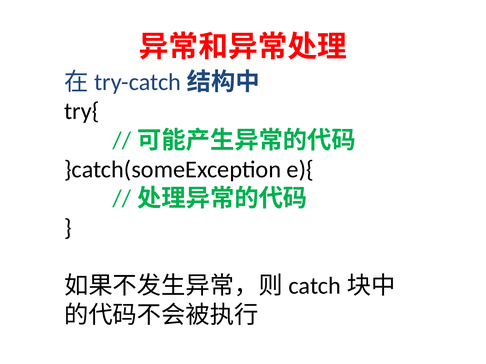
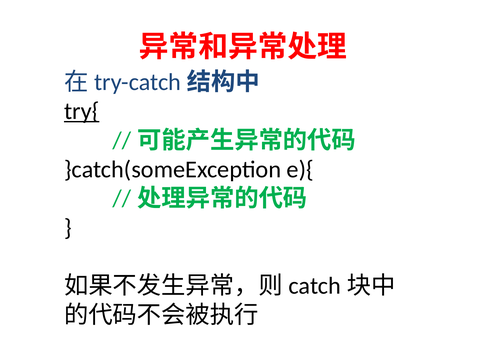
try{ underline: none -> present (82, 111)
